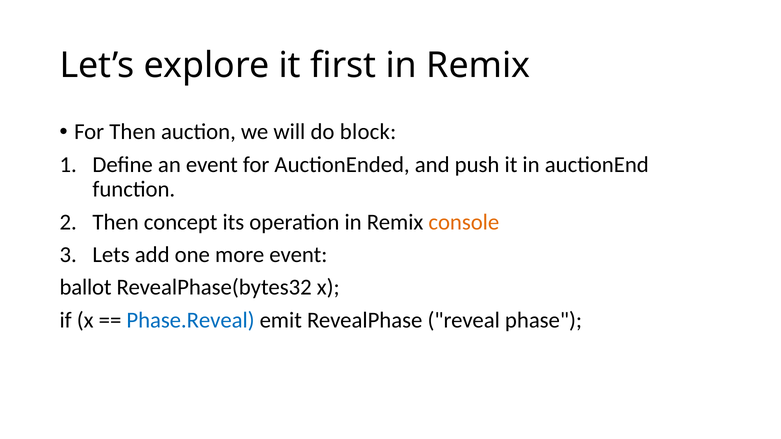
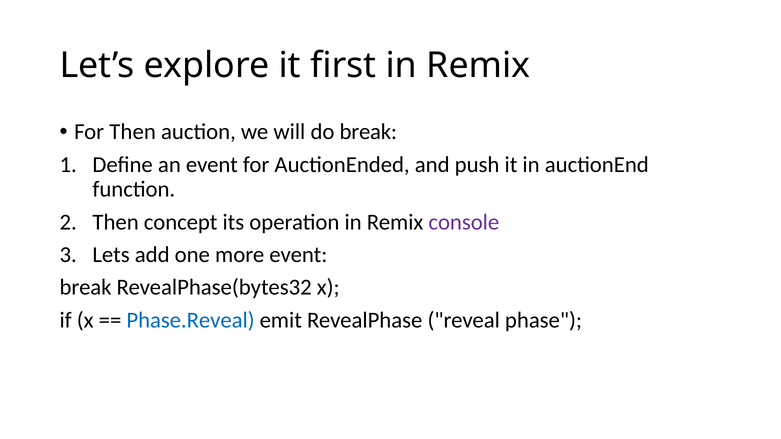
do block: block -> break (368, 132)
console colour: orange -> purple (464, 222)
ballot: ballot -> break (86, 288)
